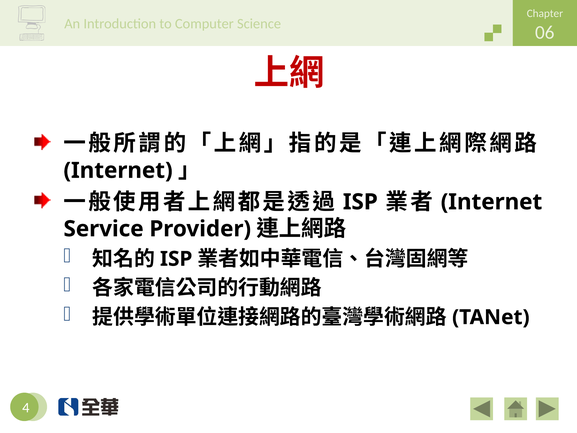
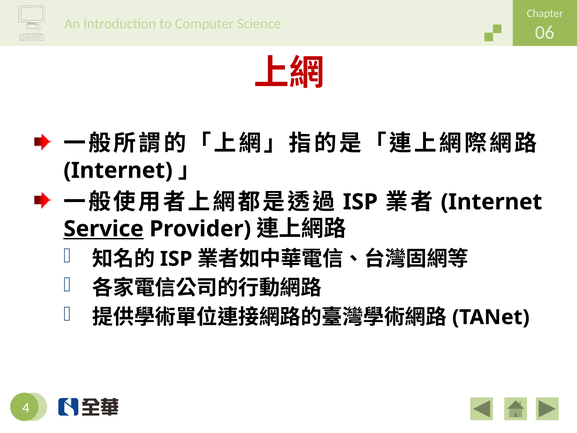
Service underline: none -> present (104, 229)
